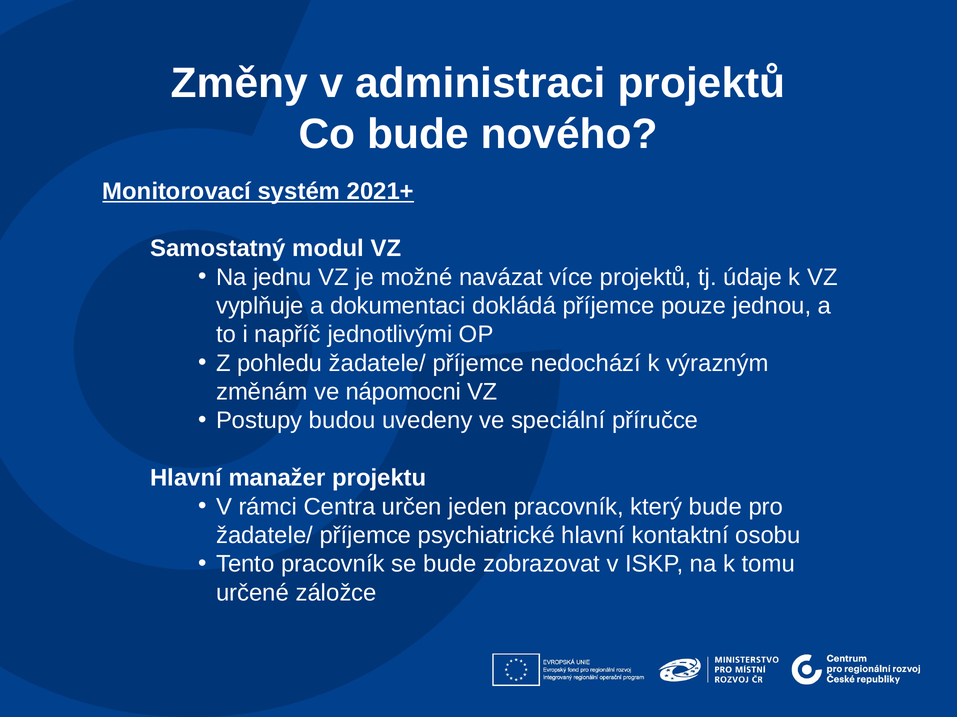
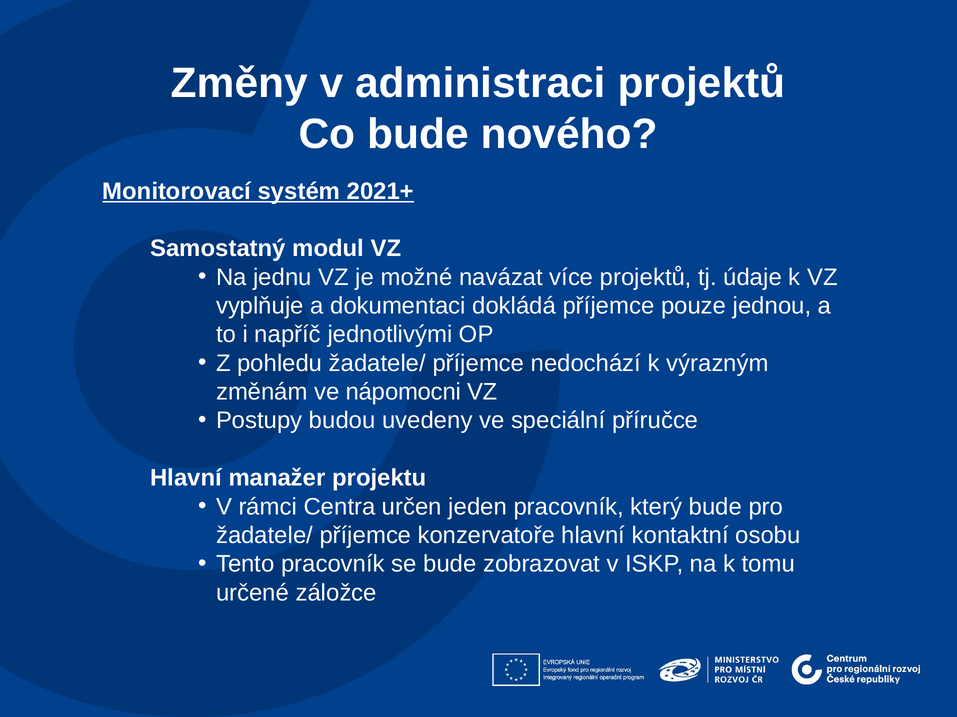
psychiatrické: psychiatrické -> konzervatoře (486, 536)
